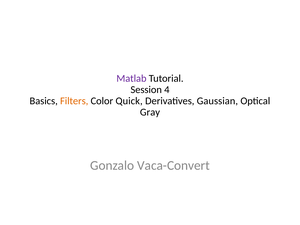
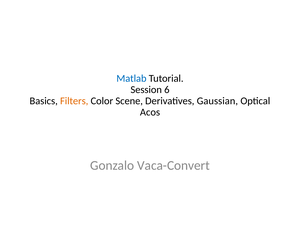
Matlab colour: purple -> blue (131, 78)
4: 4 -> 6 (167, 90)
Quick: Quick -> Scene (129, 101)
Gray: Gray -> Acos (150, 112)
